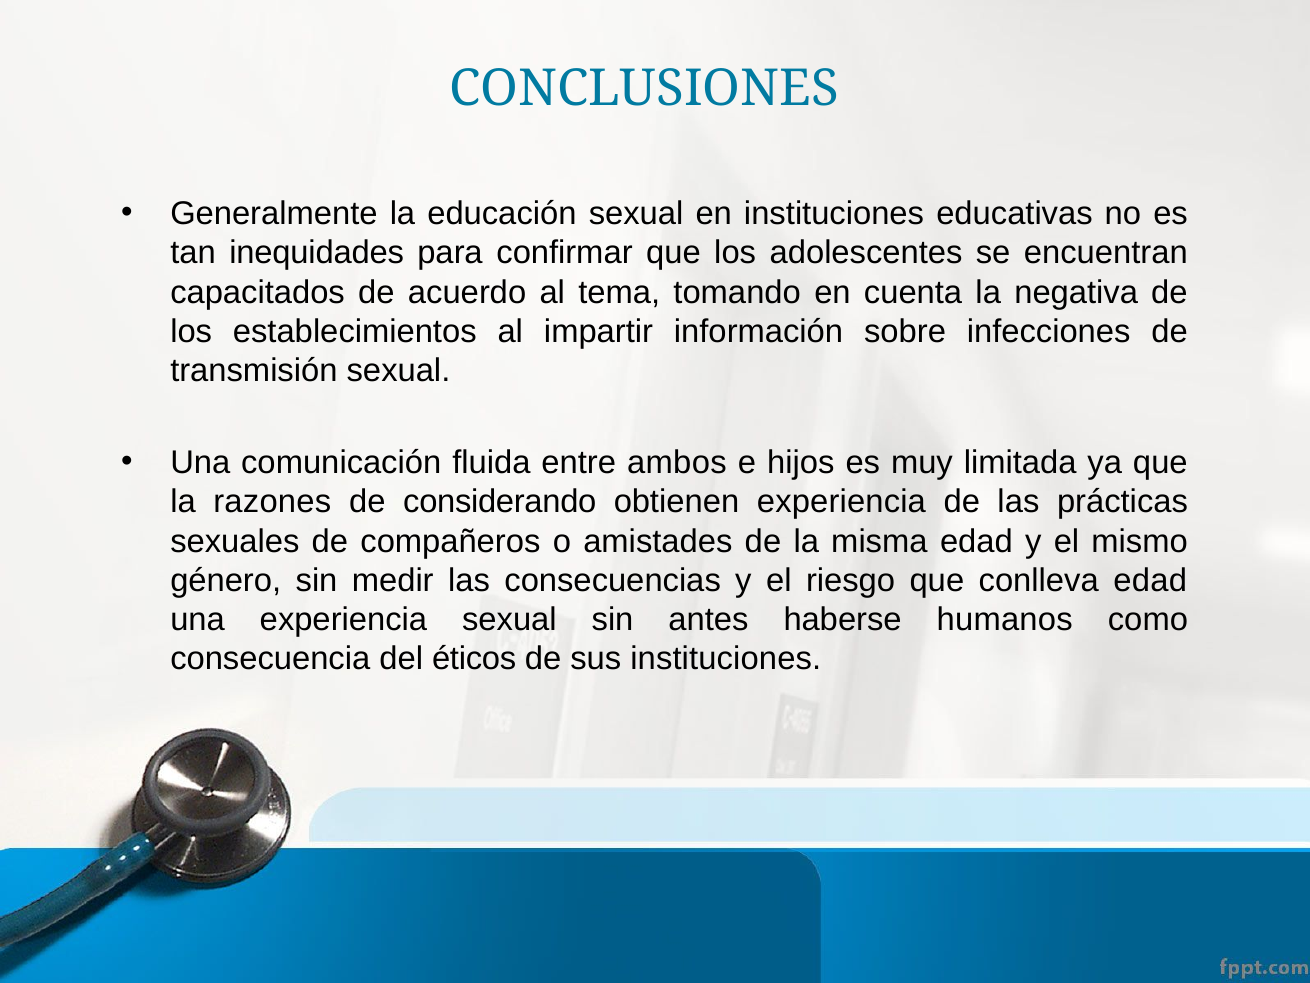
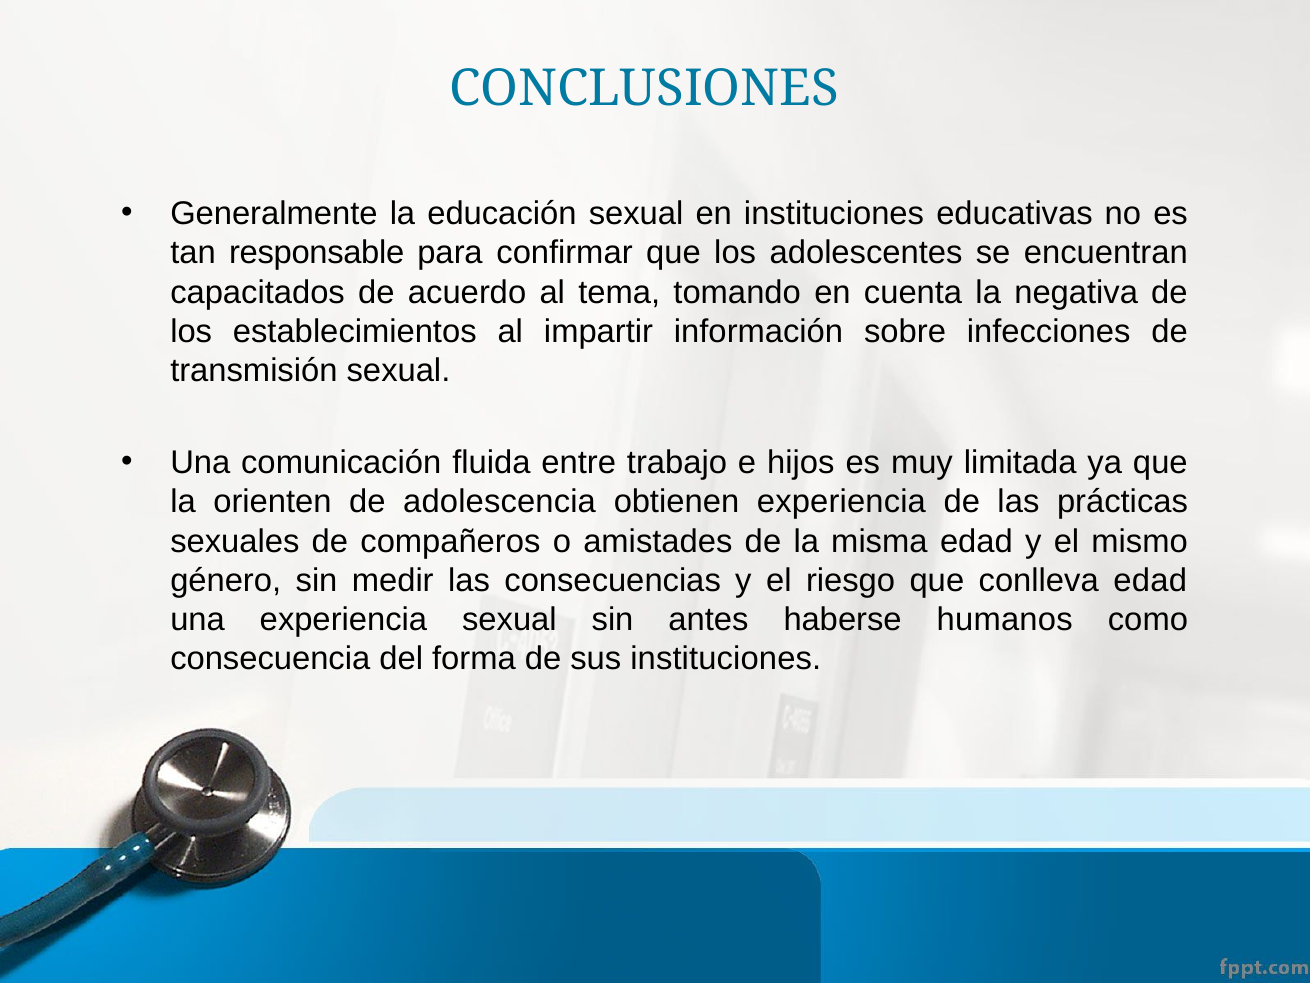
inequidades: inequidades -> responsable (317, 253)
ambos: ambos -> trabajo (677, 462)
razones: razones -> orienten (272, 502)
considerando: considerando -> adolescencia (500, 502)
éticos: éticos -> forma (474, 659)
